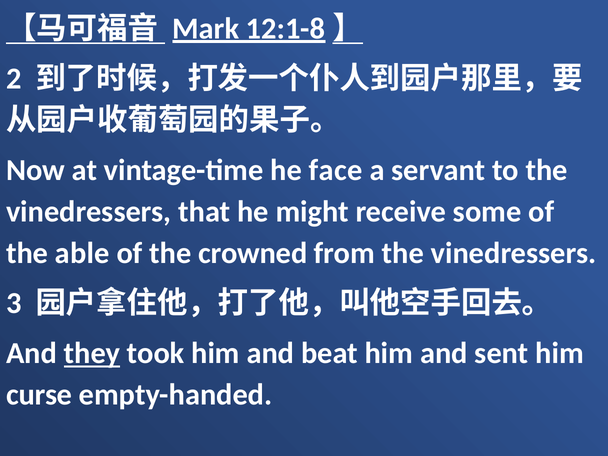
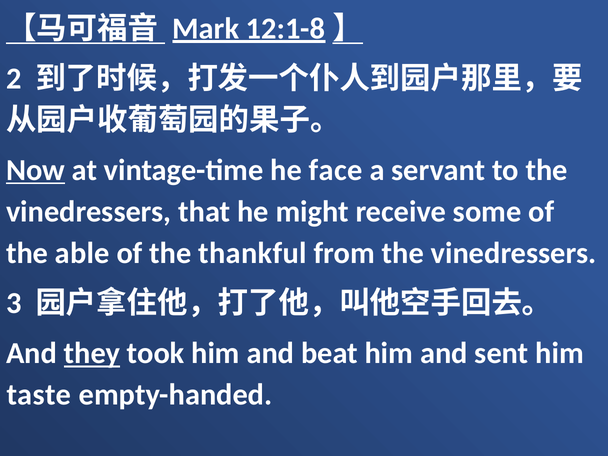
Now underline: none -> present (36, 170)
crowned: crowned -> thankful (253, 253)
curse: curse -> taste (39, 395)
